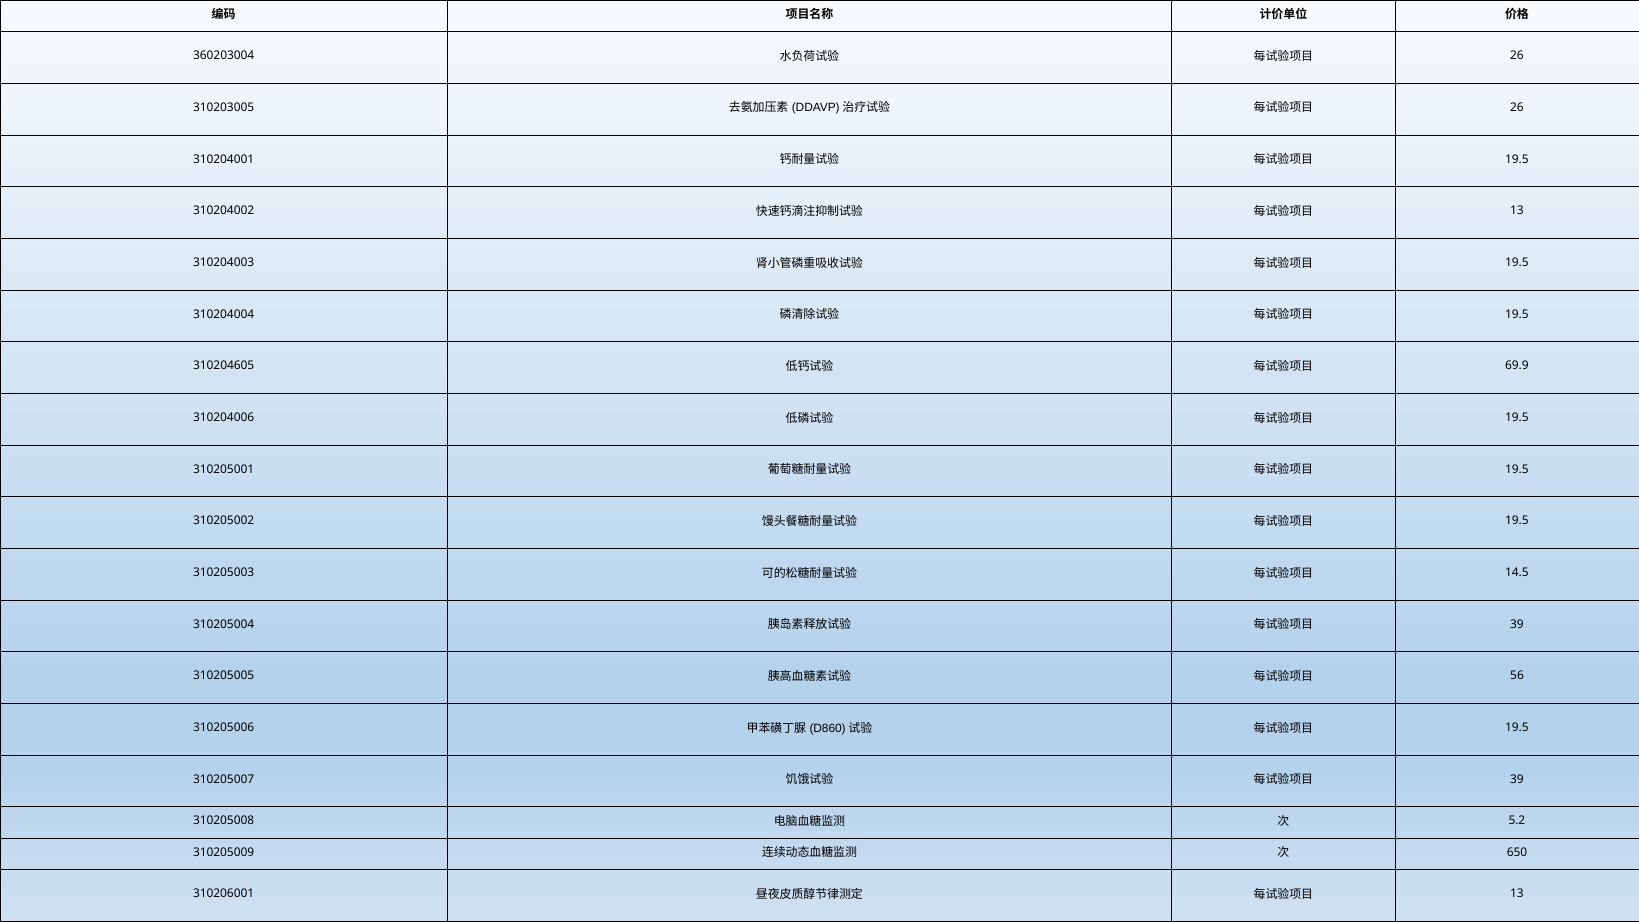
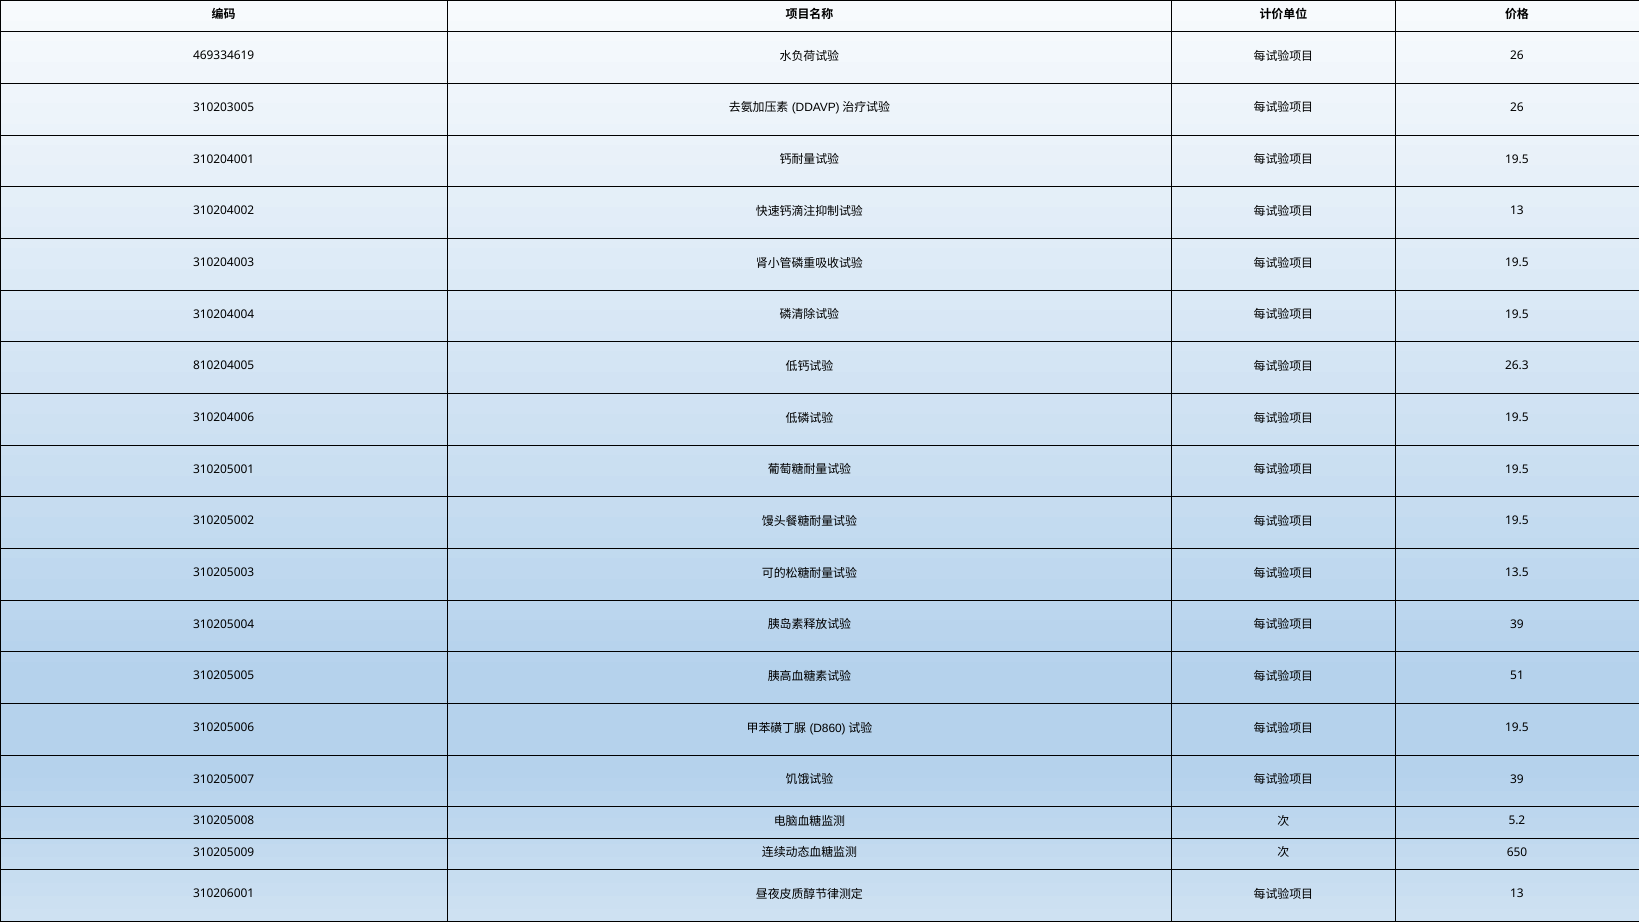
360203004: 360203004 -> 469334619 (224, 56)
310204605: 310204605 -> 810204005 (224, 366)
69.9: 69.9 -> 26.3 (1517, 366)
14.5: 14.5 -> 13.5 (1517, 573)
56: 56 -> 51 (1517, 676)
